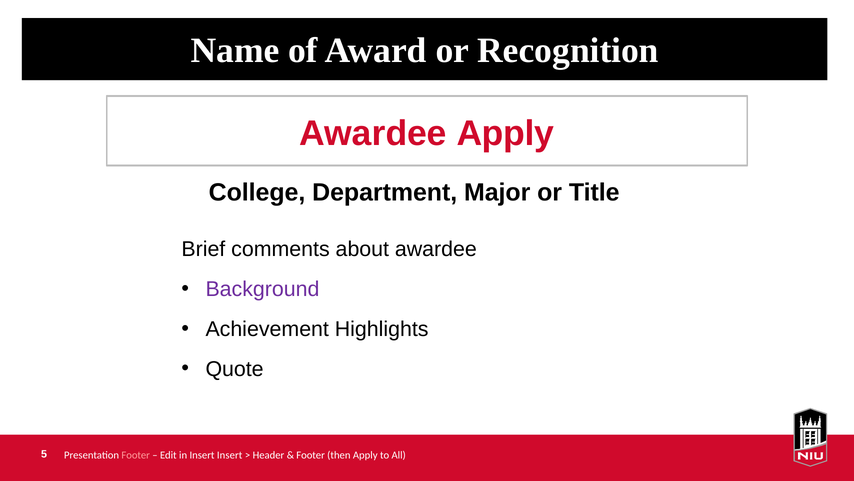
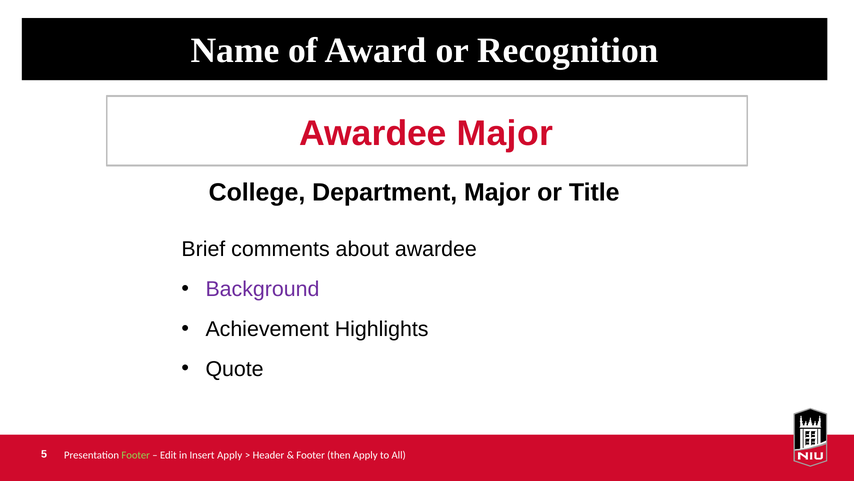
Awardee Apply: Apply -> Major (505, 133)
Footer colour: pink -> light green (136, 454)
Insert Insert: Insert -> Apply (230, 454)
